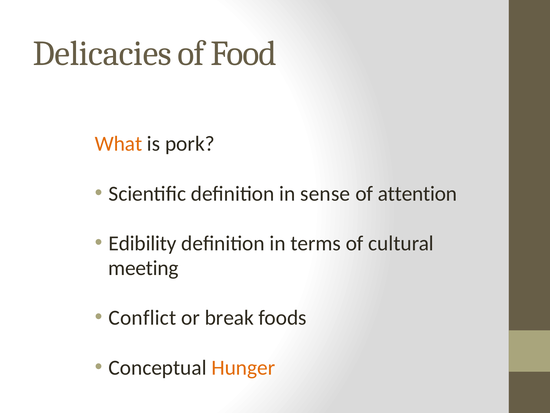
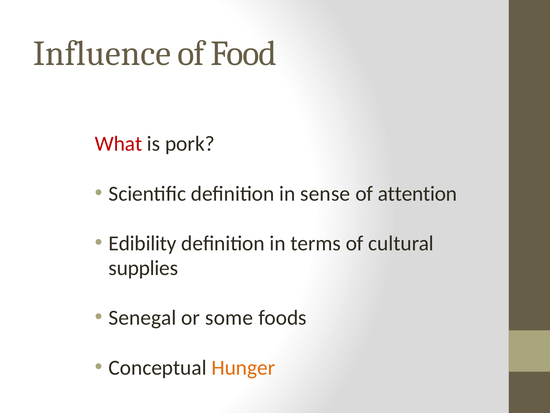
Delicacies: Delicacies -> Influence (102, 53)
What colour: orange -> red (119, 144)
meeting: meeting -> supplies (143, 268)
Conflict: Conflict -> Senegal (142, 318)
break: break -> some (229, 318)
